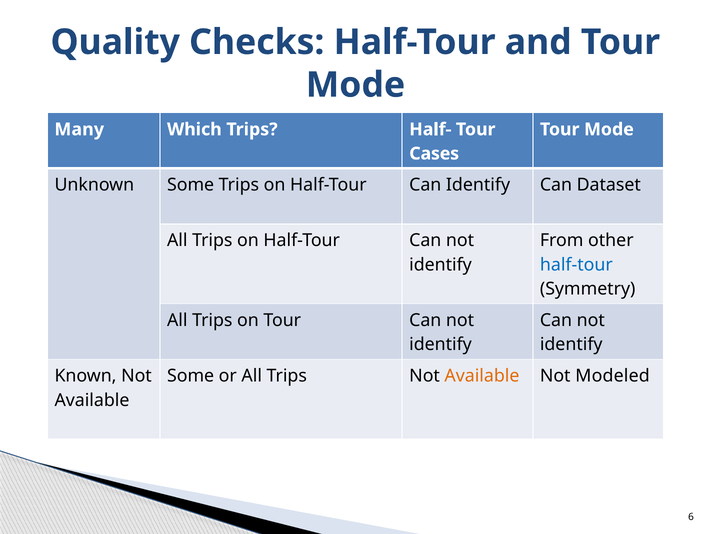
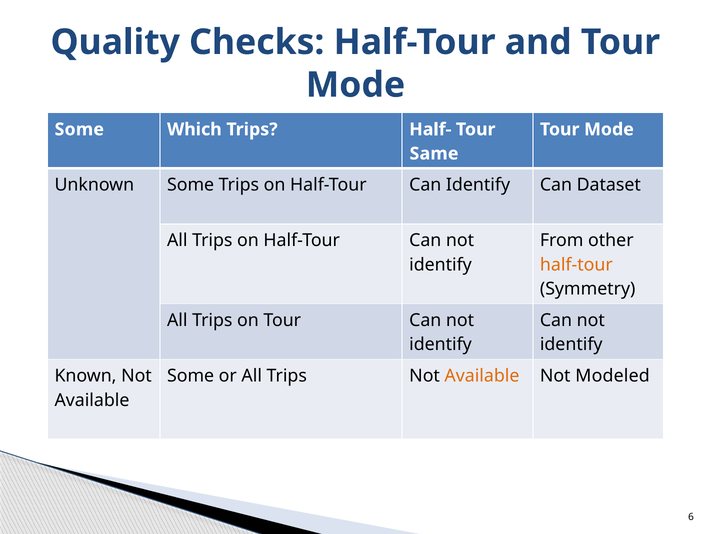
Many: Many -> Some (79, 129)
Cases: Cases -> Same (434, 153)
half-tour colour: blue -> orange (576, 264)
